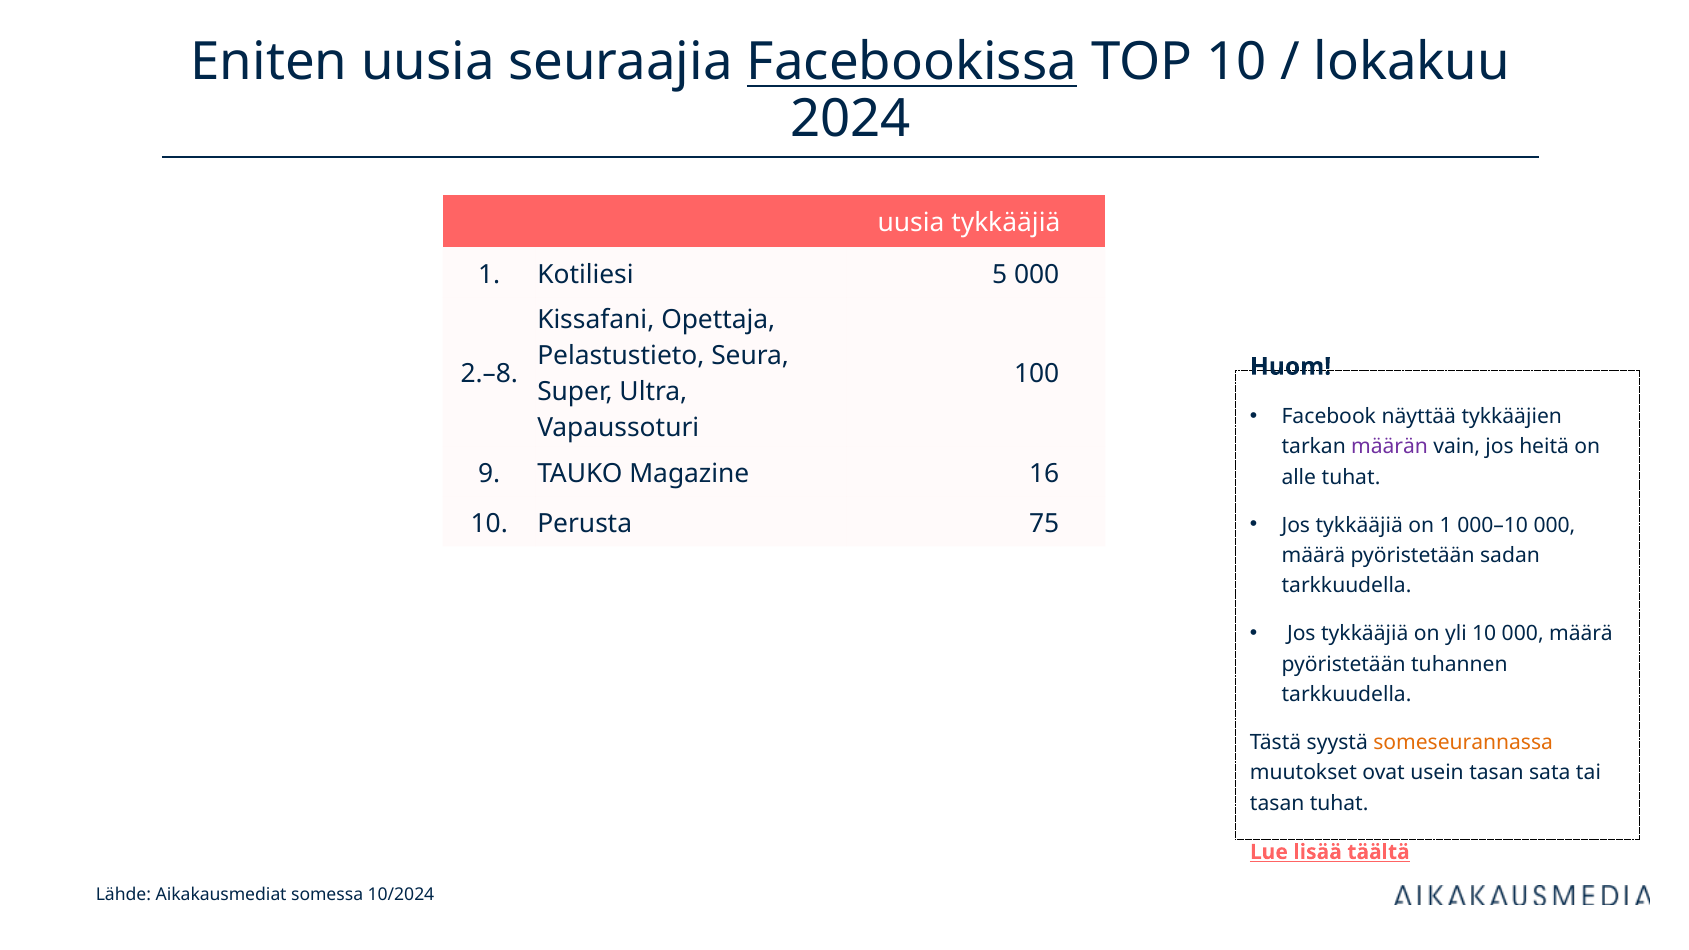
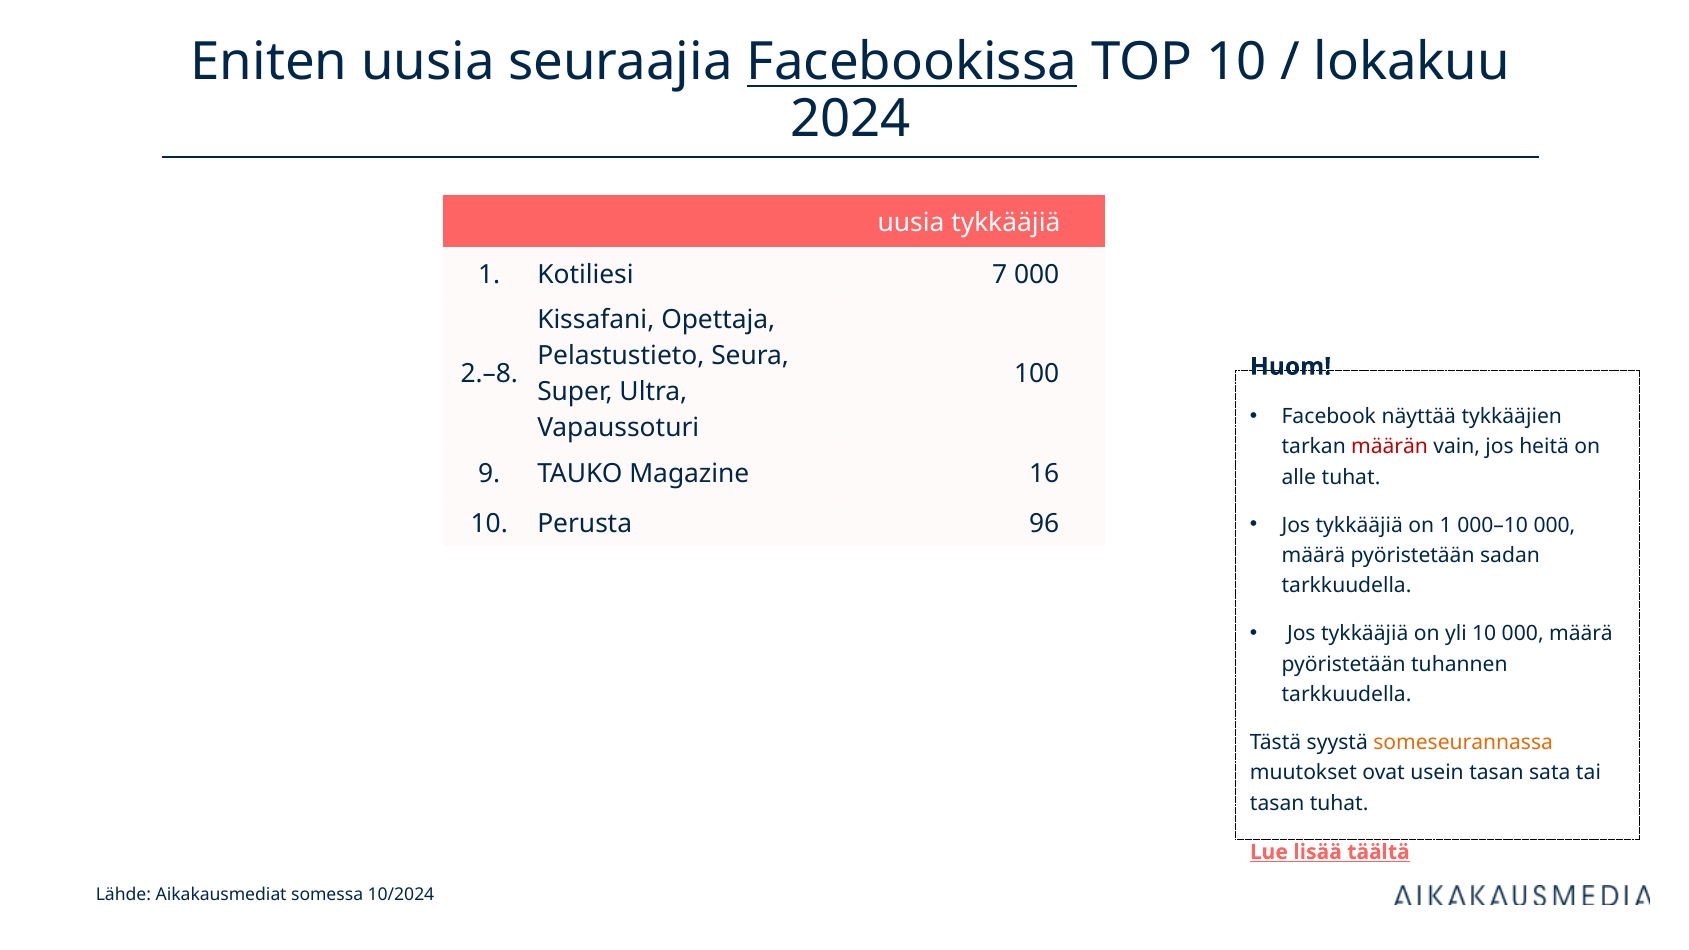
5: 5 -> 7 (1000, 274)
määrän colour: purple -> red (1390, 447)
75: 75 -> 96 (1044, 524)
